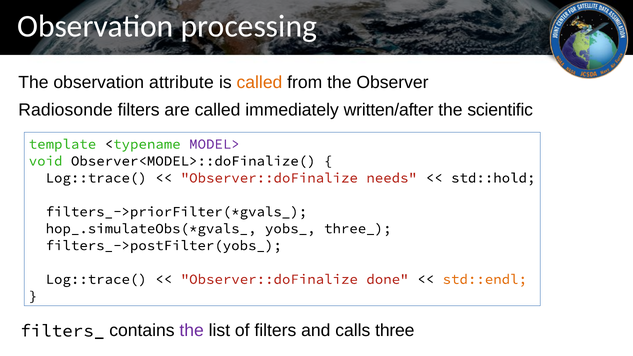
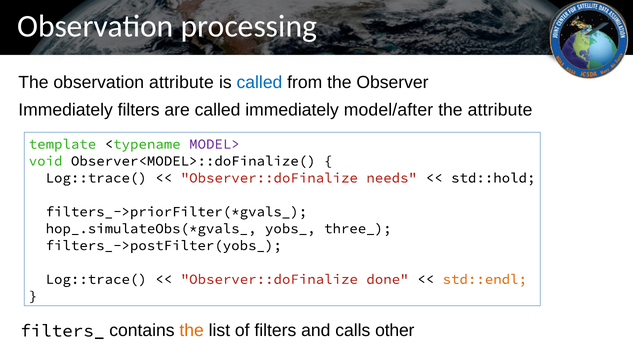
called colour: orange -> blue (259, 82)
Radiosonde: Radiosonde -> Immediately (66, 110)
written/after: written/after -> model/after (388, 110)
the scientific: scientific -> attribute (500, 110)
the colour: purple -> orange (192, 331)
three: three -> other (395, 331)
